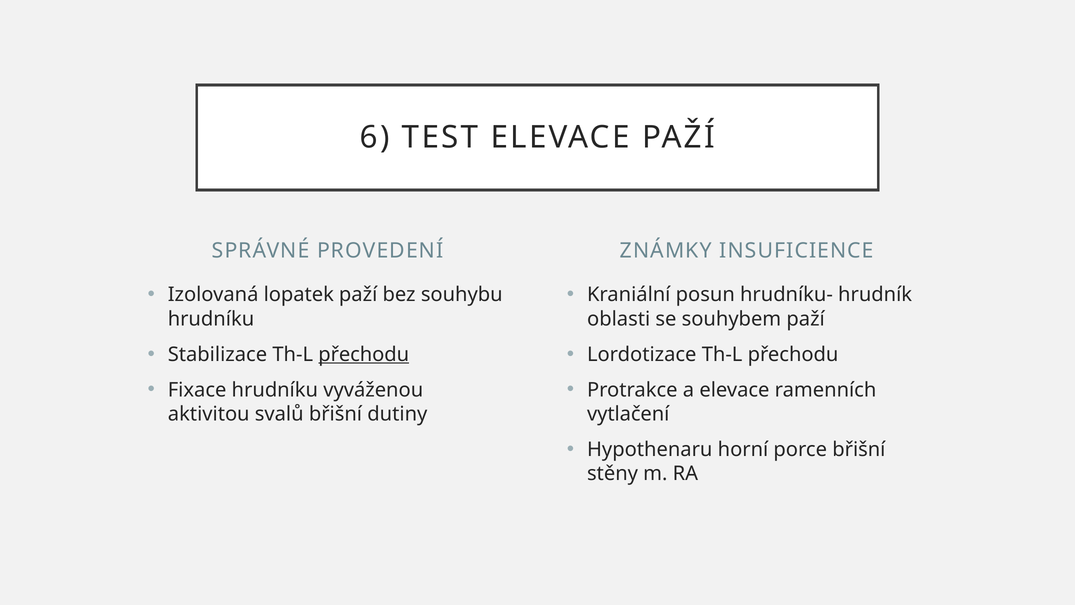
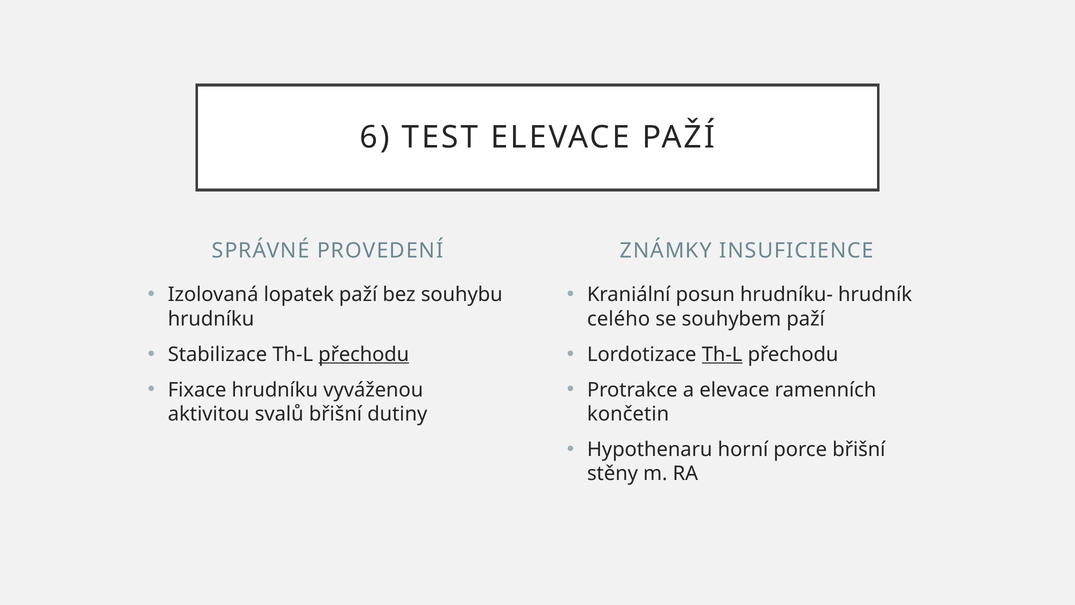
oblasti: oblasti -> celého (619, 319)
Th-L underline: none -> present (722, 354)
vytlačení: vytlačení -> končetin (628, 414)
